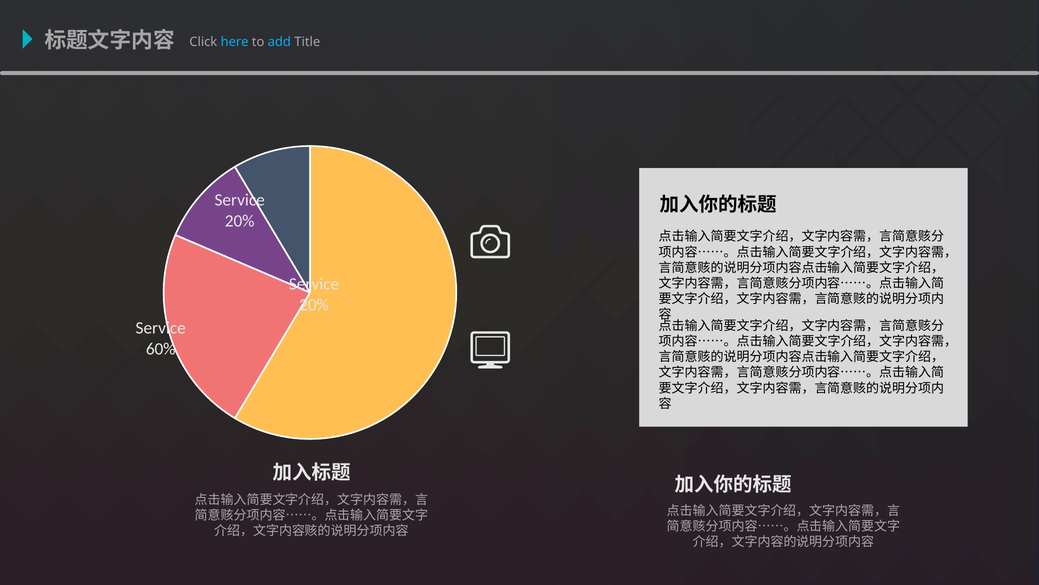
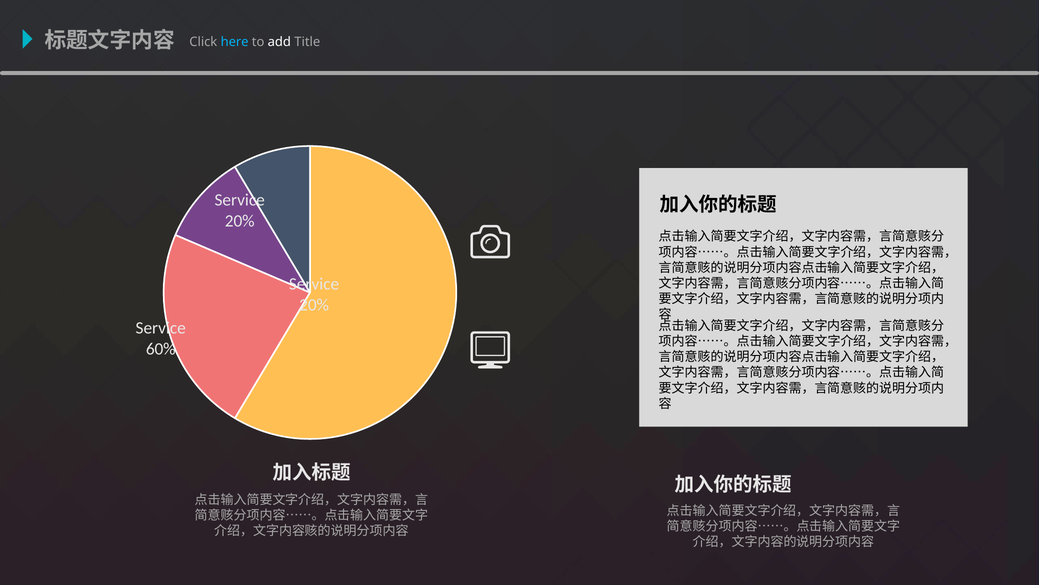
add colour: light blue -> white (279, 42)
